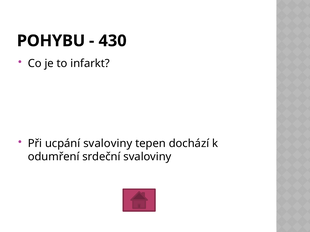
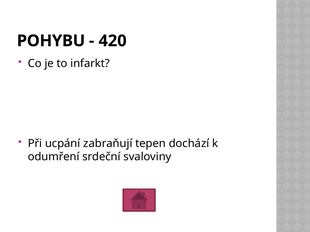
430: 430 -> 420 (113, 41)
ucpání svaloviny: svaloviny -> zabraňují (108, 144)
